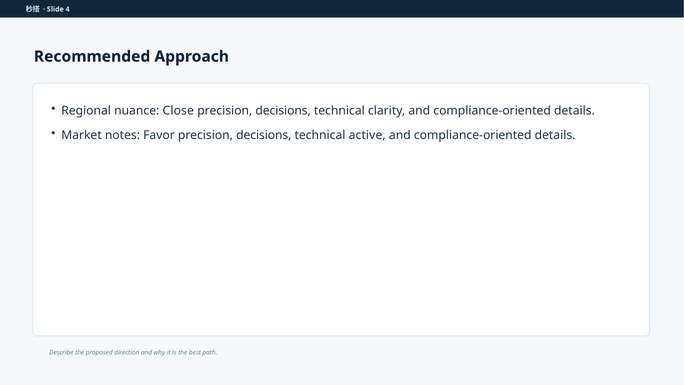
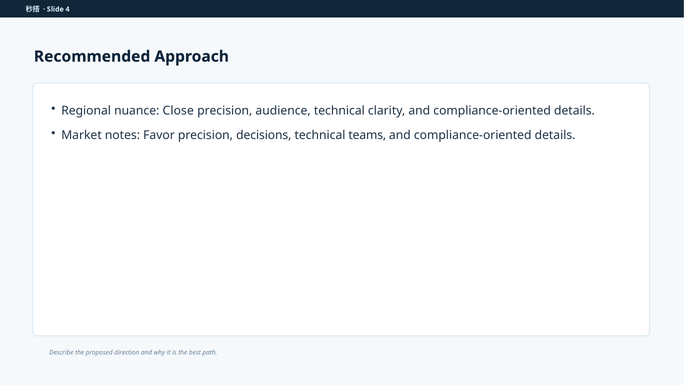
decisions: decisions -> audience (283, 111)
active: active -> teams (367, 135)
